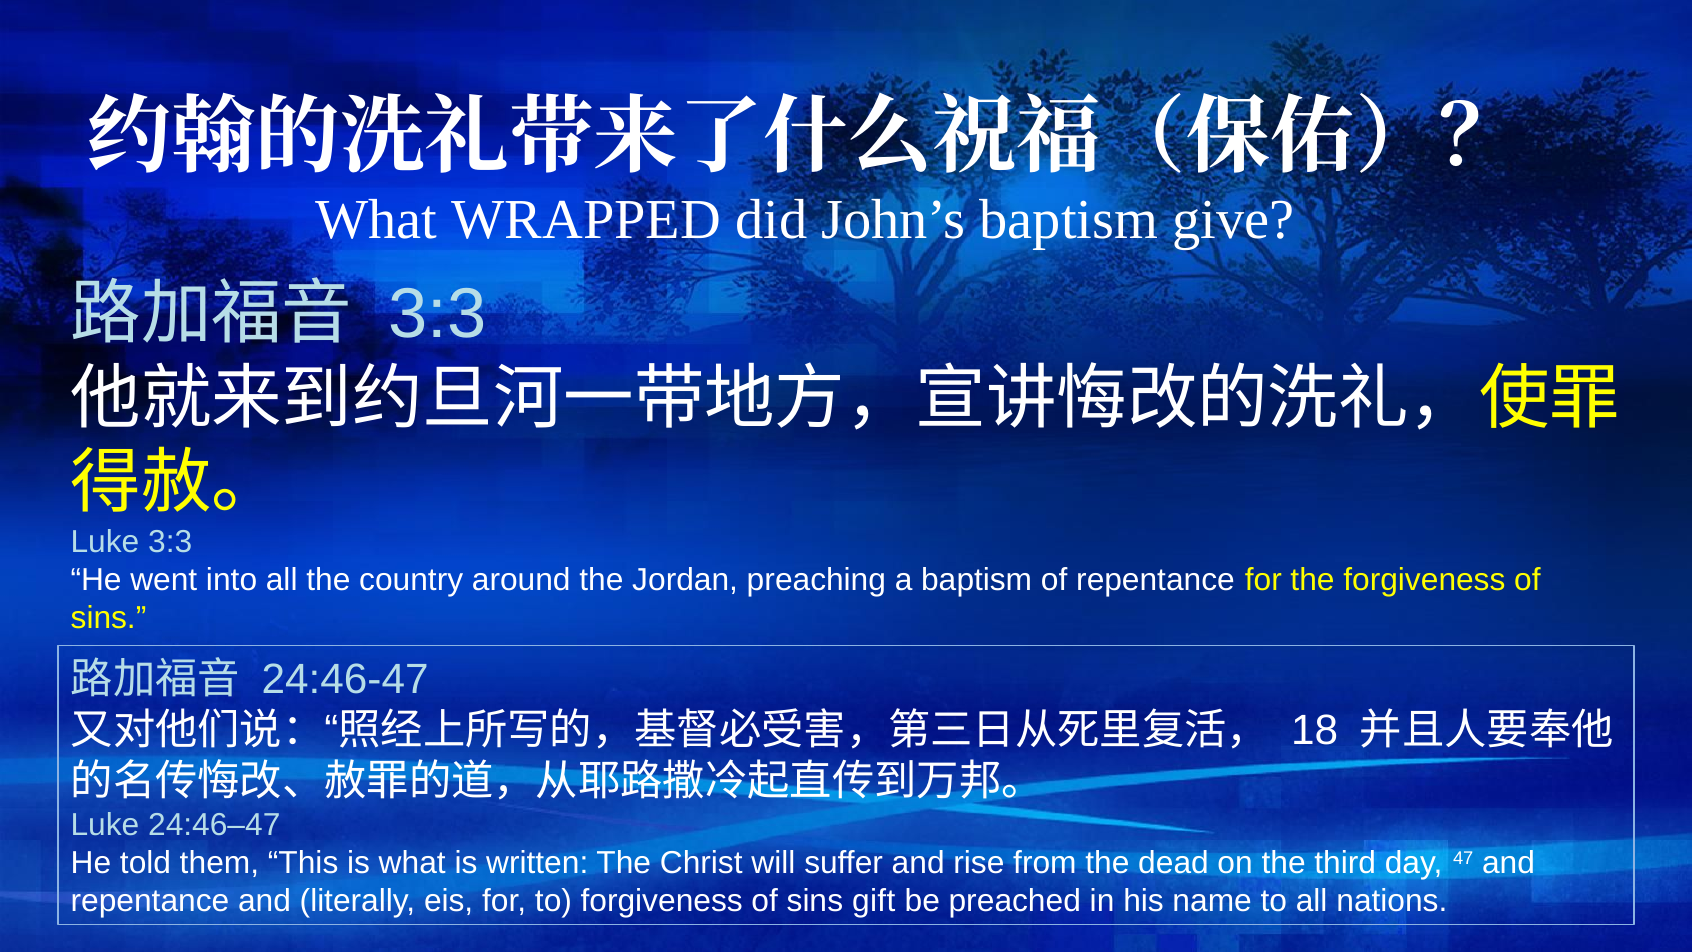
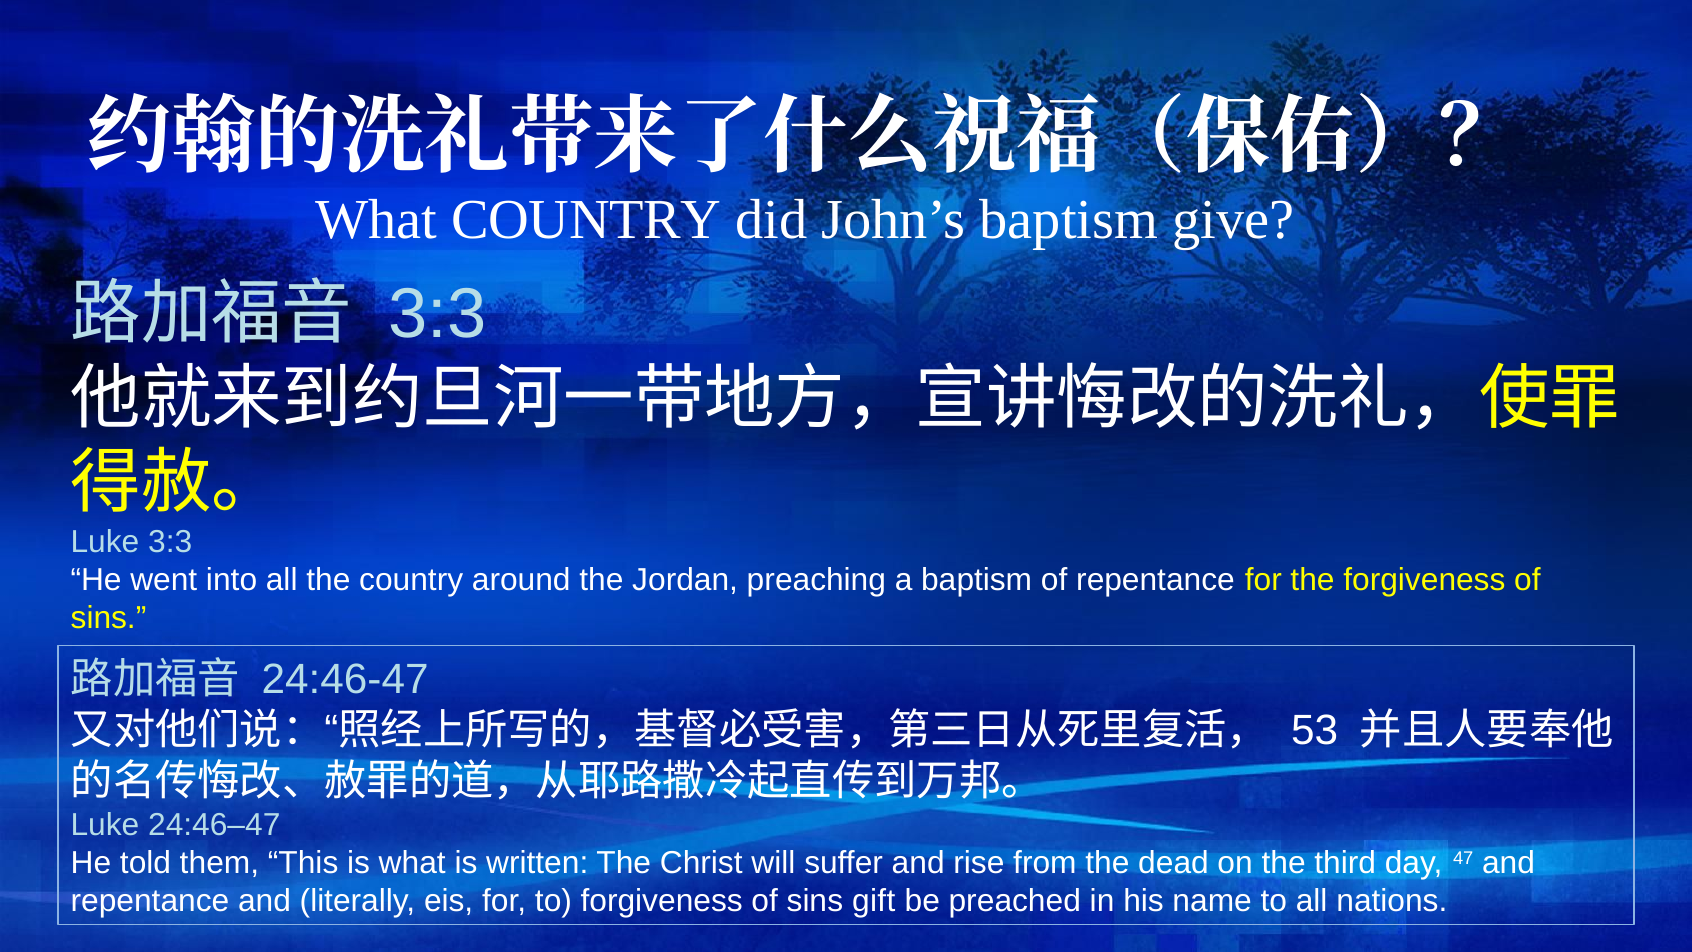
What WRAPPED: WRAPPED -> COUNTRY (586, 220)
18: 18 -> 53 (1315, 730)
